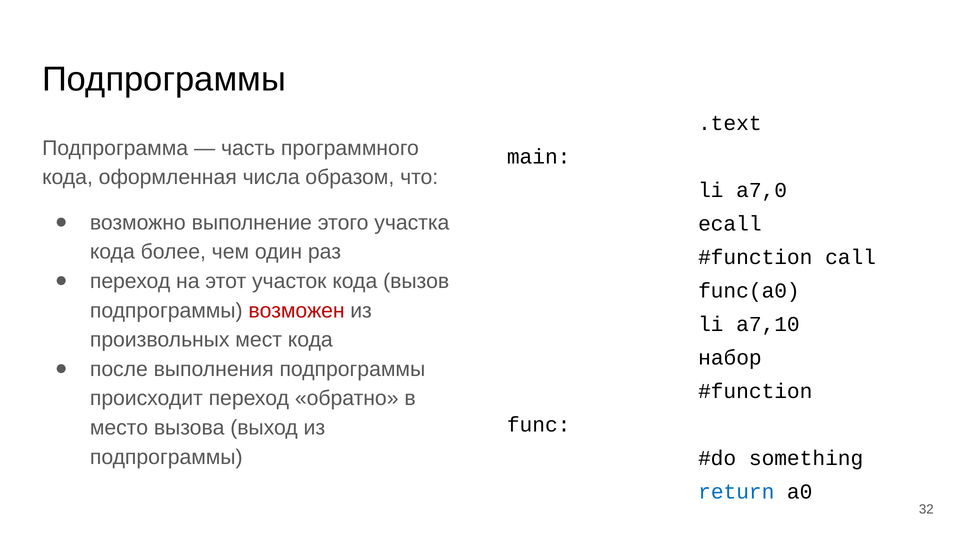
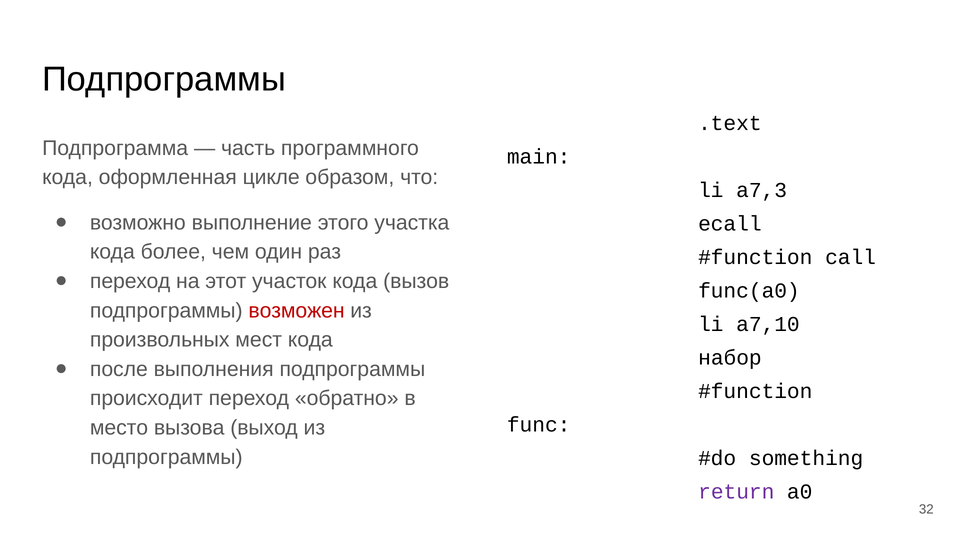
числа: числа -> цикле (271, 177)
a7,0: a7,0 -> a7,3 (762, 190)
return colour: blue -> purple (736, 491)
